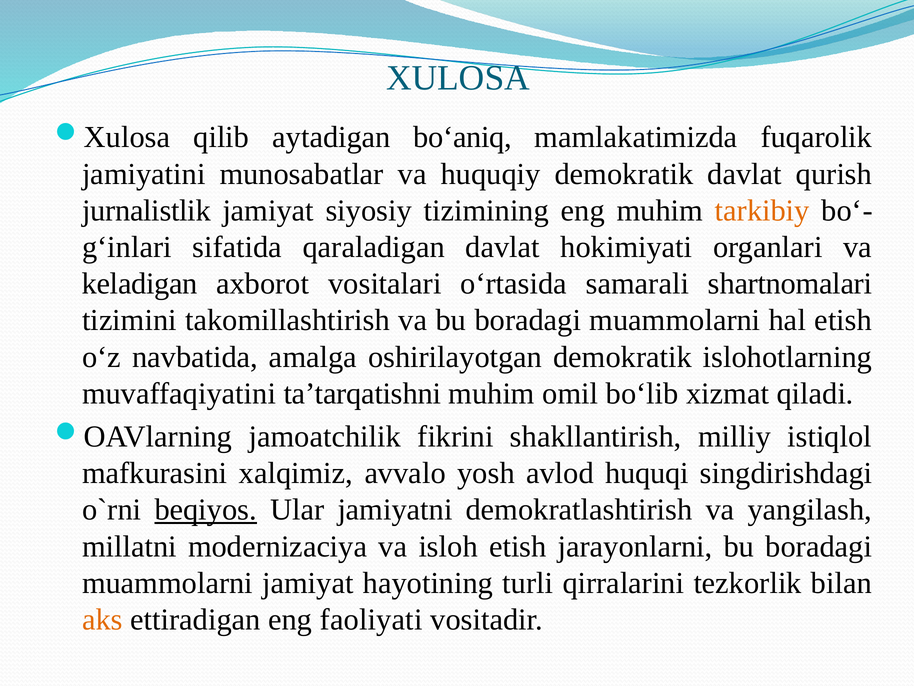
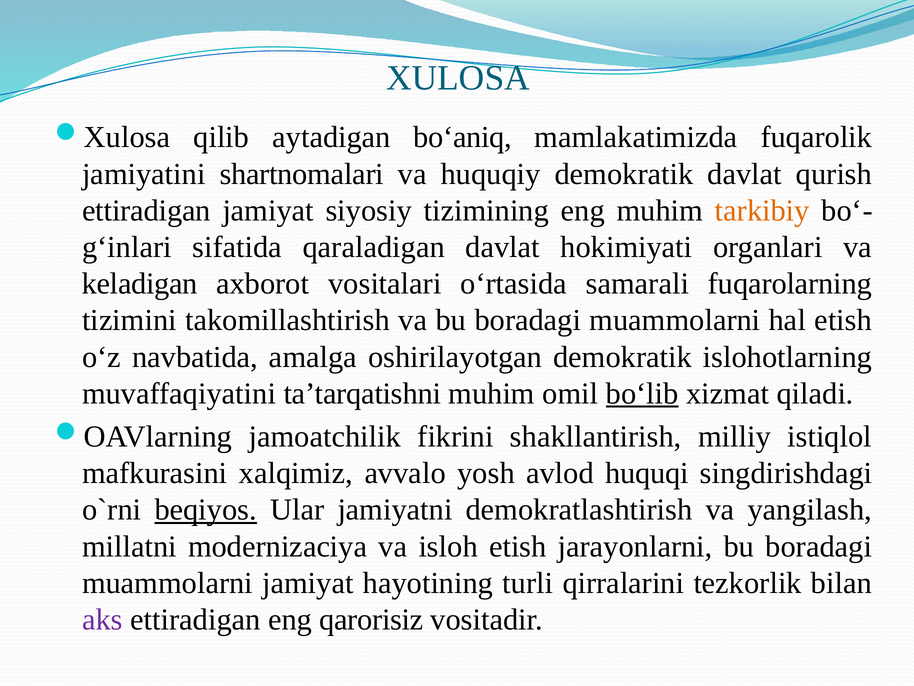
munosabatlar: munosabatlar -> shartnomalari (302, 174)
jurnalistlik: jurnalistlik -> ettiradigan (146, 210)
shartnomalari: shartnomalari -> fuqarolarning (790, 284)
bo‘lib underline: none -> present (642, 393)
aks colour: orange -> purple (102, 619)
faoliyati: faoliyati -> qarorisiz (371, 619)
